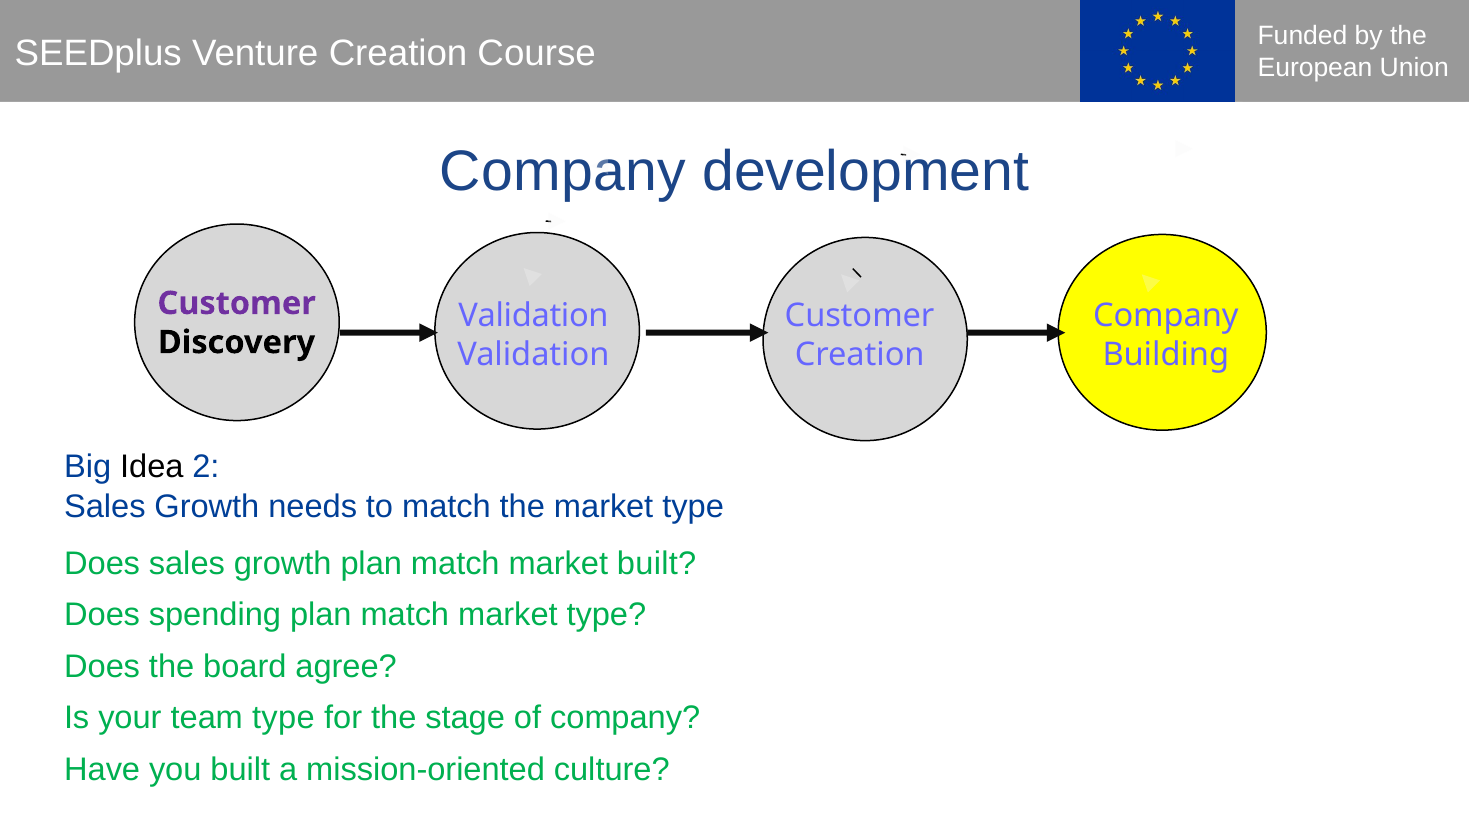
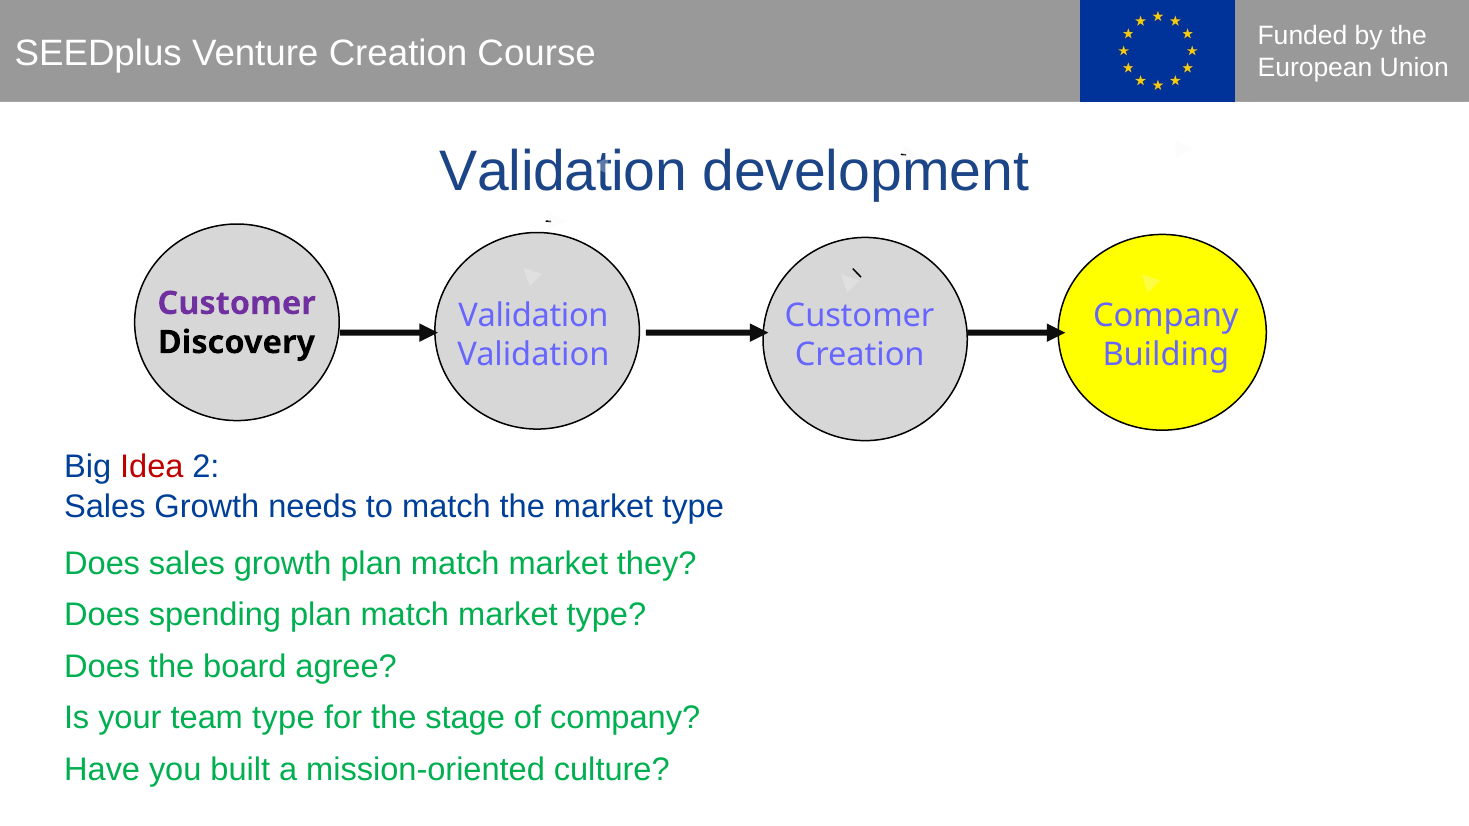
Company: Company -> Validation (563, 171)
Idea colour: black -> red (152, 467)
market built: built -> they (657, 564)
